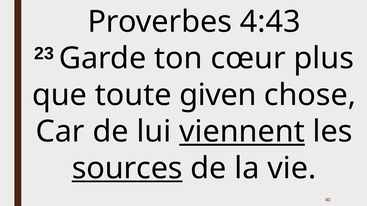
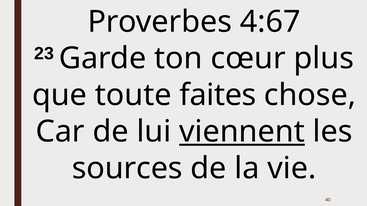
4:43: 4:43 -> 4:67 (270, 22)
given: given -> faites (218, 95)
sources underline: present -> none (127, 169)
